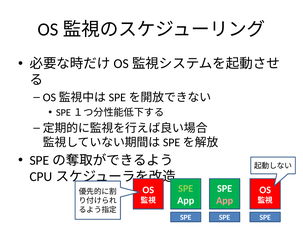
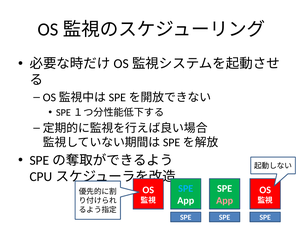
SPE colour: light green -> light blue (186, 188)
